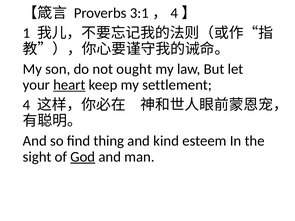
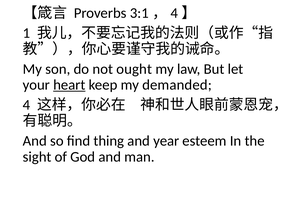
settlement: settlement -> demanded (177, 85)
kind: kind -> year (166, 141)
God underline: present -> none (83, 157)
